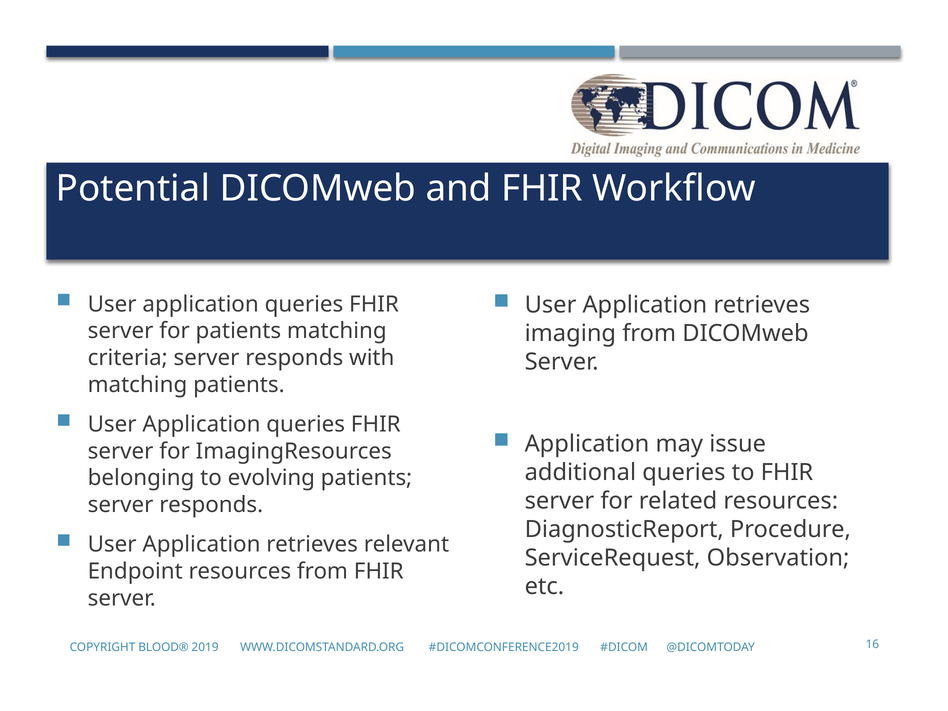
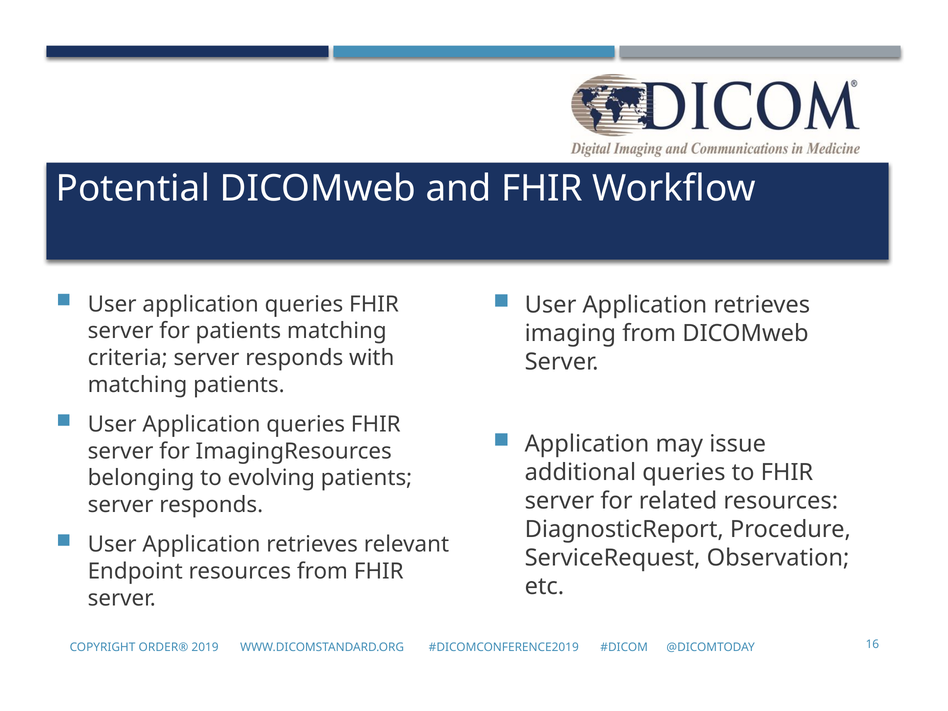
BLOOD®: BLOOD® -> ORDER® (163, 647)
